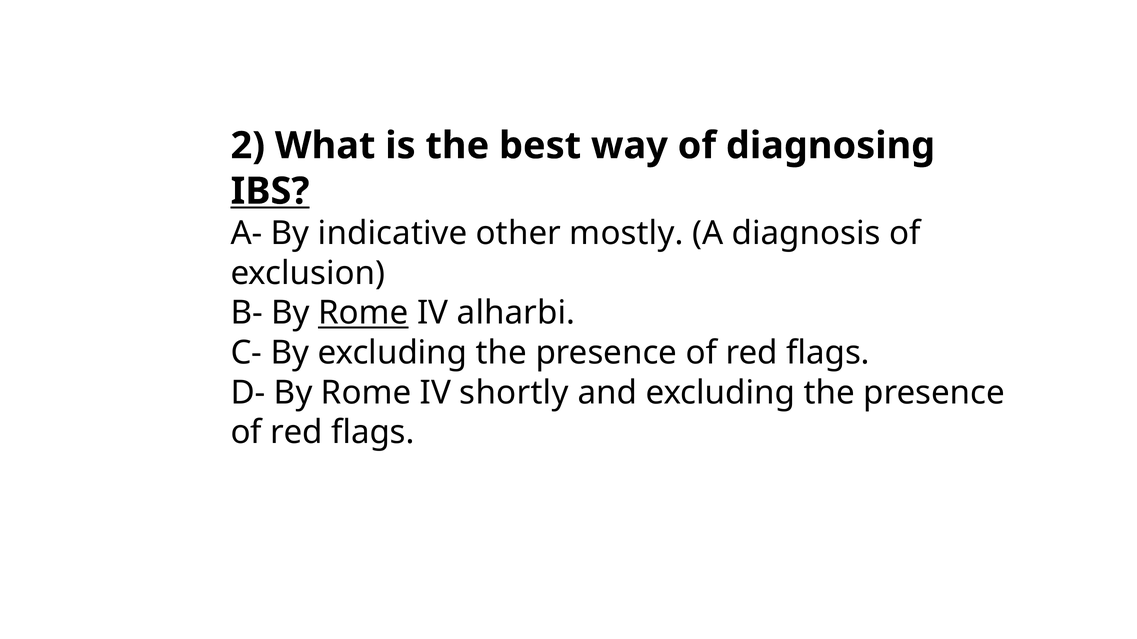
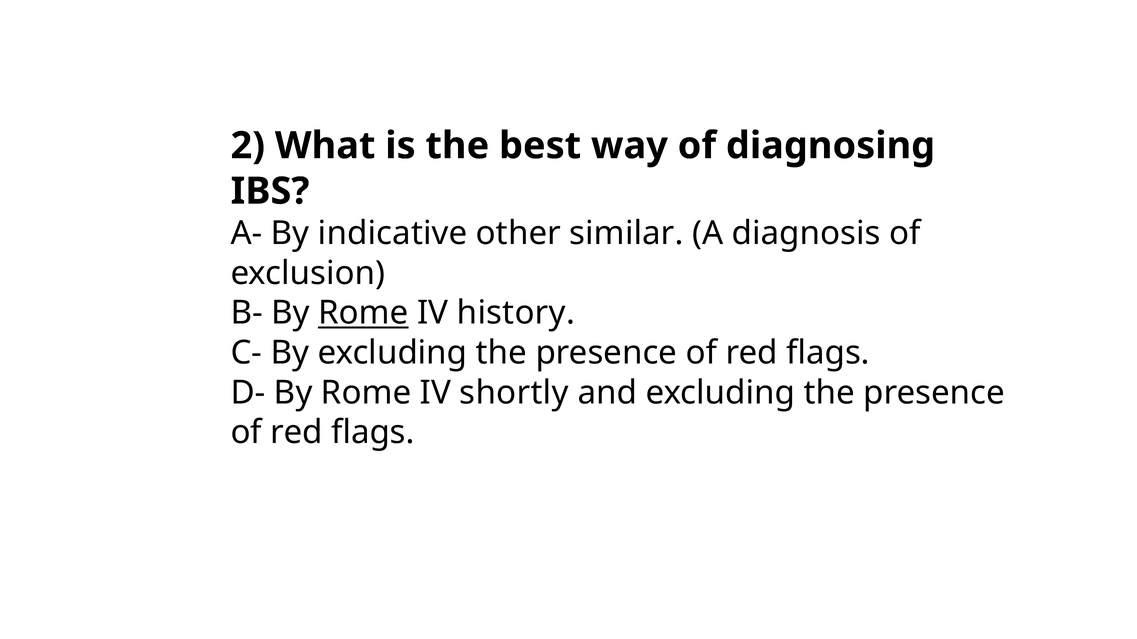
IBS underline: present -> none (270, 191)
mostly: mostly -> similar (626, 234)
alharbi: alharbi -> history (516, 313)
